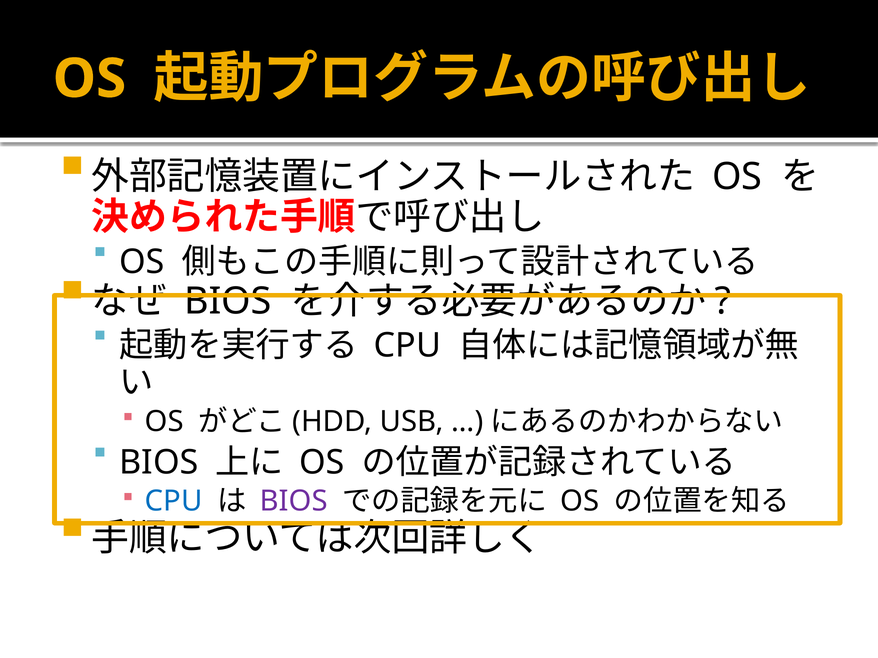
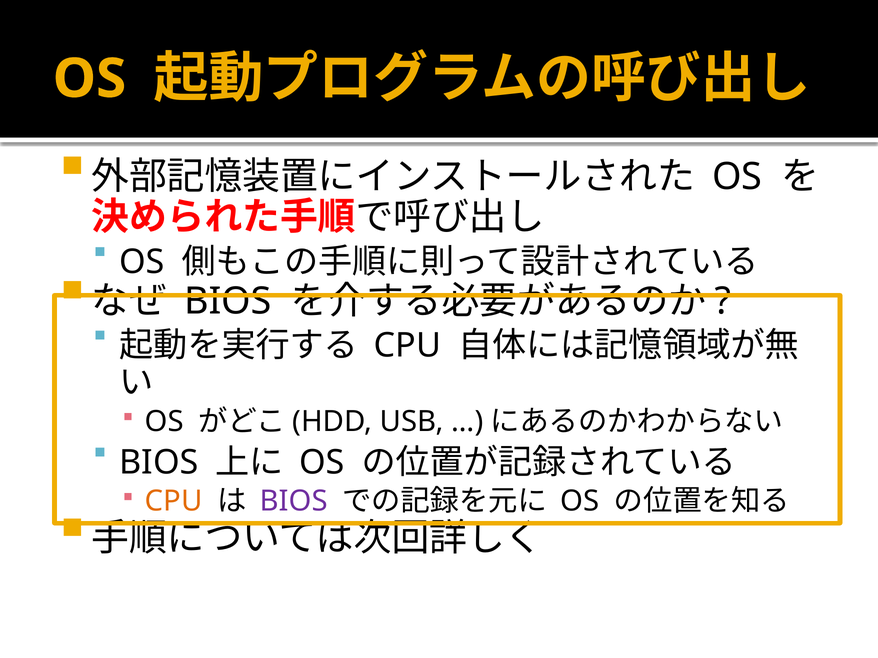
CPU colour: blue -> orange (174, 502)
